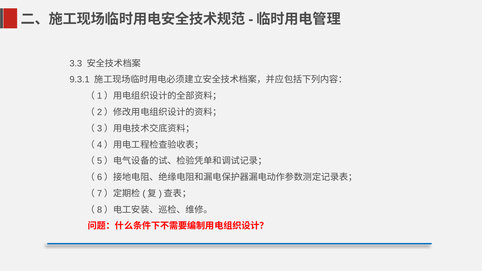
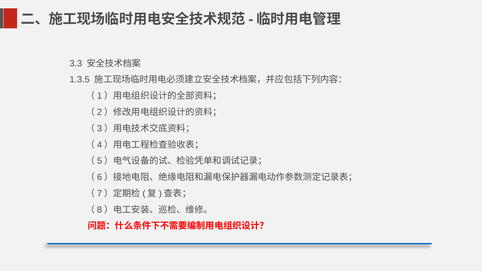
9.3.1: 9.3.1 -> 1.3.5 (80, 80)
